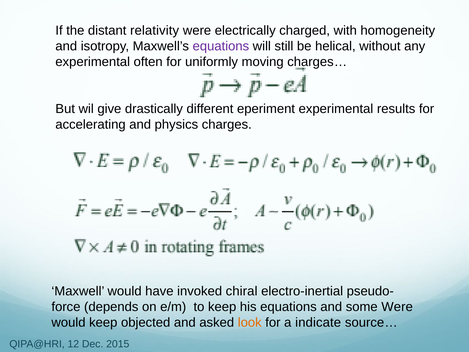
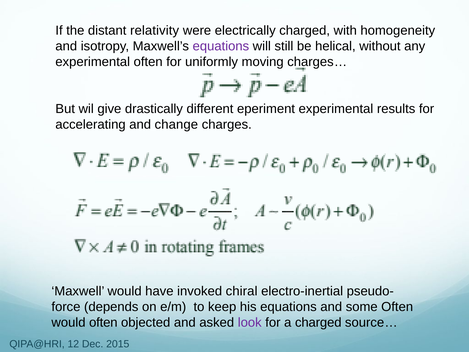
physics: physics -> change (176, 124)
some Were: Were -> Often (397, 307)
would keep: keep -> often (103, 322)
look colour: orange -> purple (250, 322)
a indicate: indicate -> charged (318, 322)
